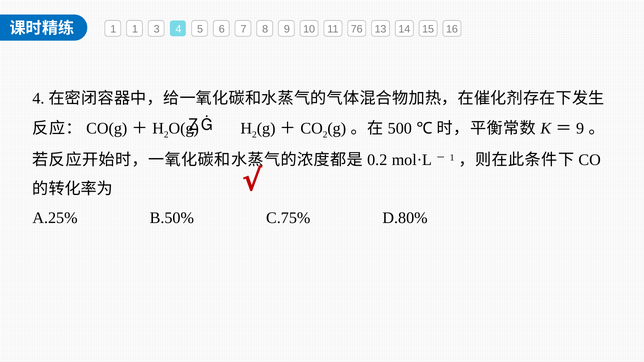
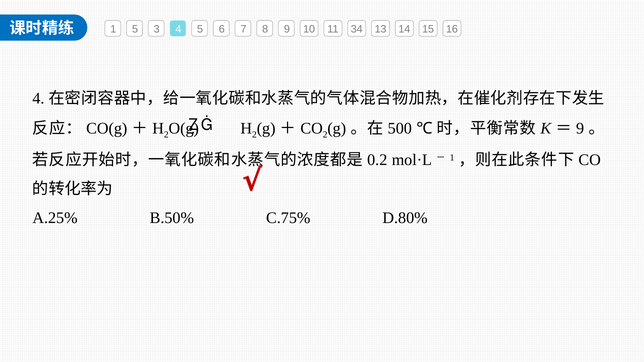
1 1: 1 -> 5 (135, 29)
76: 76 -> 34 (357, 29)
